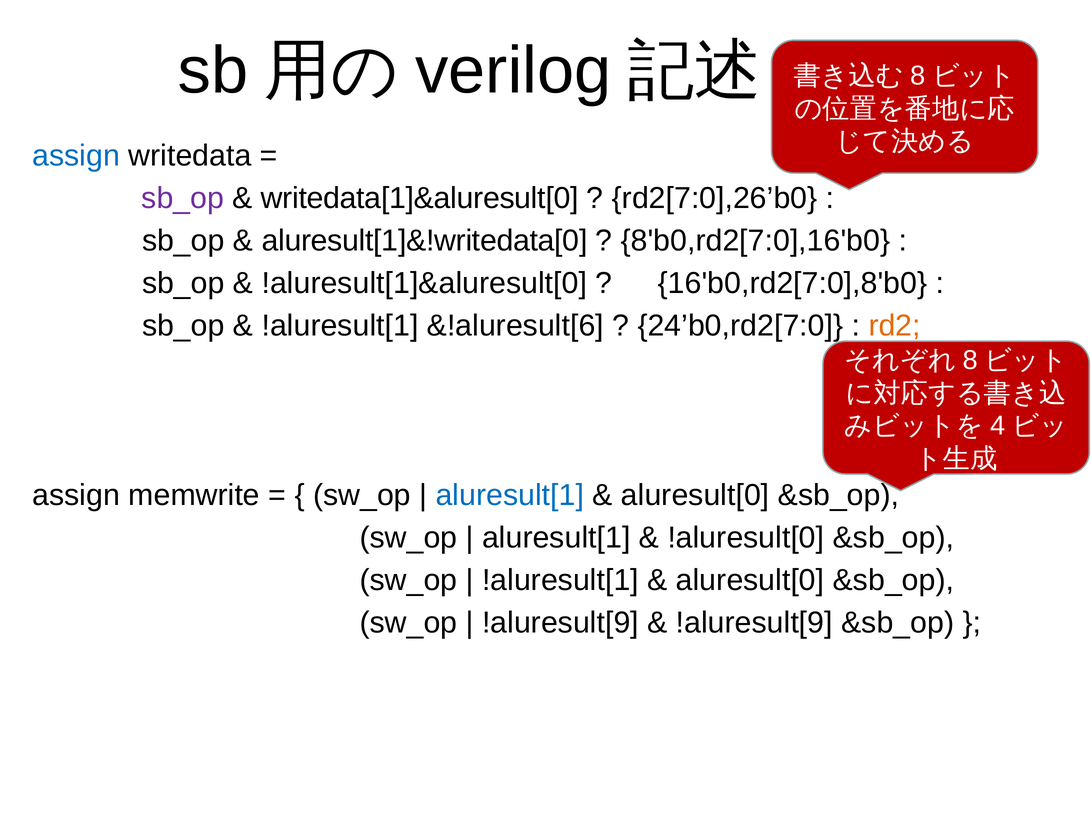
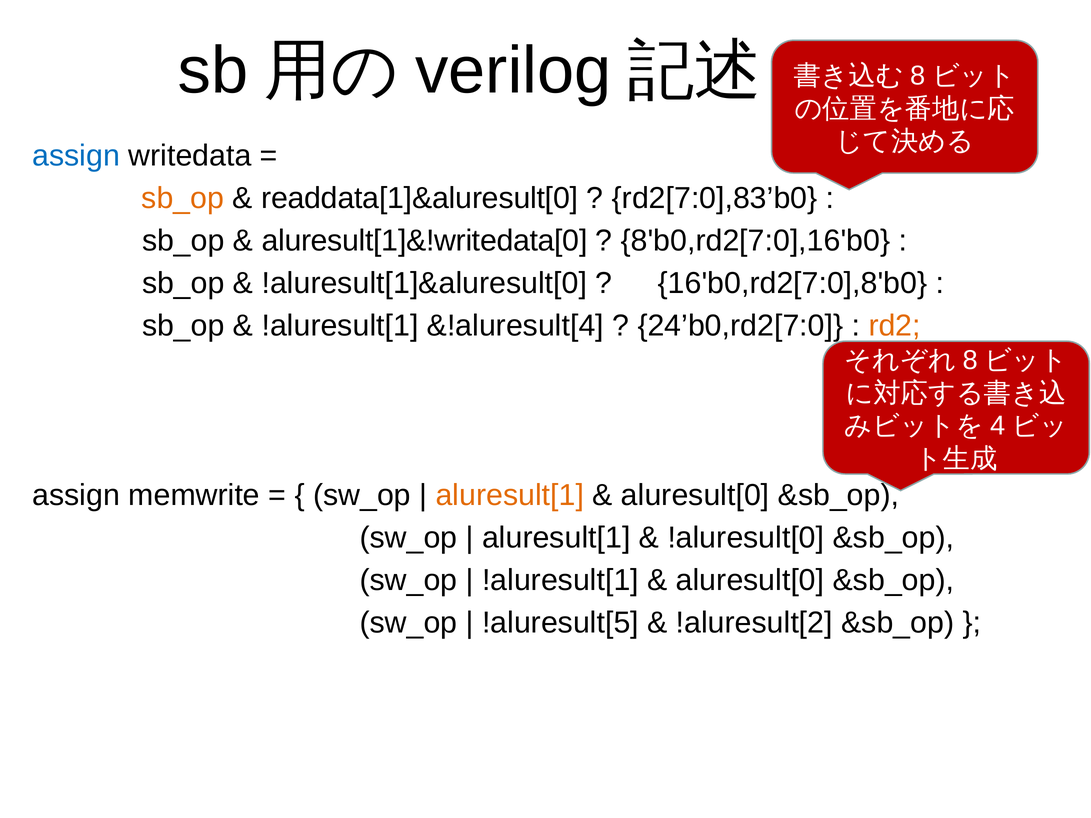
sb_op colour: purple -> orange (183, 198)
writedata[1]&aluresult[0: writedata[1]&aluresult[0 -> readdata[1]&aluresult[0 (420, 198)
rd2[7:0],26’b0: rd2[7:0],26’b0 -> rd2[7:0],83’b0 (715, 198)
&!aluresult[6: &!aluresult[6 -> &!aluresult[4 (515, 326)
aluresult[1 colour: blue -> orange (510, 496)
!aluresult[9: !aluresult[9 -> !aluresult[5 (560, 623)
!aluresult[9: !aluresult[9 -> !aluresult[2 (754, 623)
